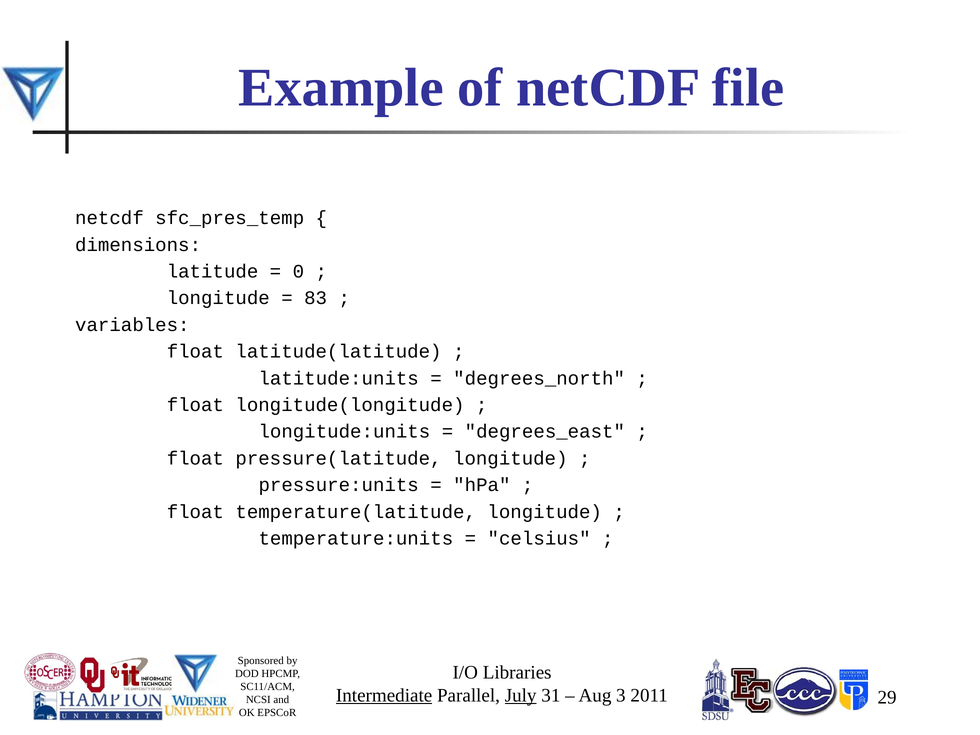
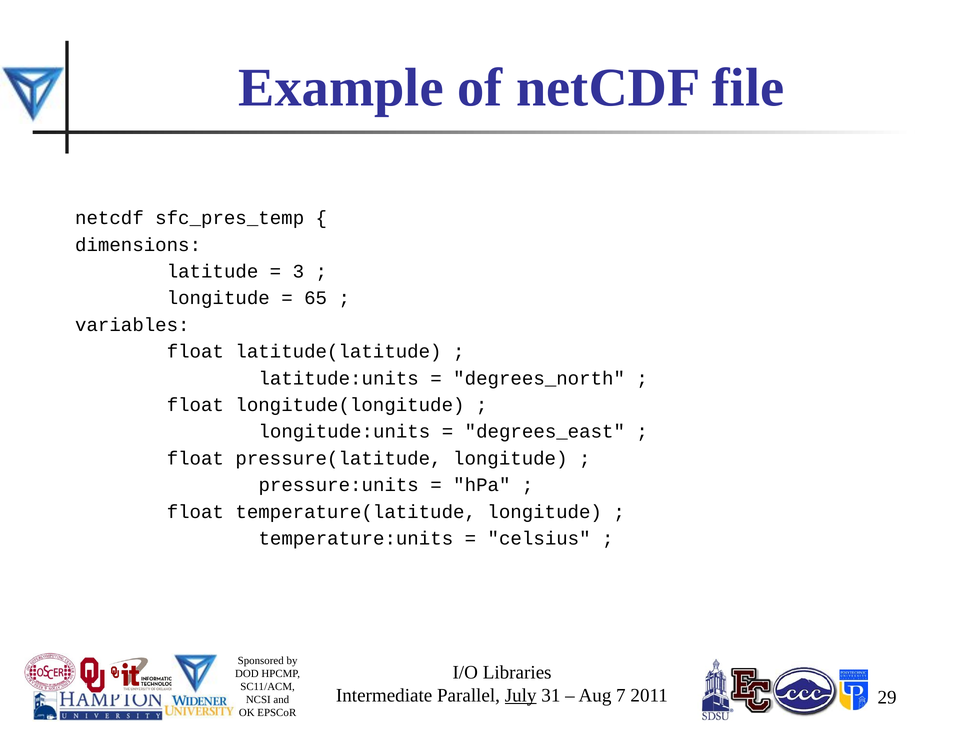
0: 0 -> 3 (298, 271)
83: 83 -> 65 (316, 298)
Intermediate underline: present -> none (384, 695)
3: 3 -> 7 (621, 695)
